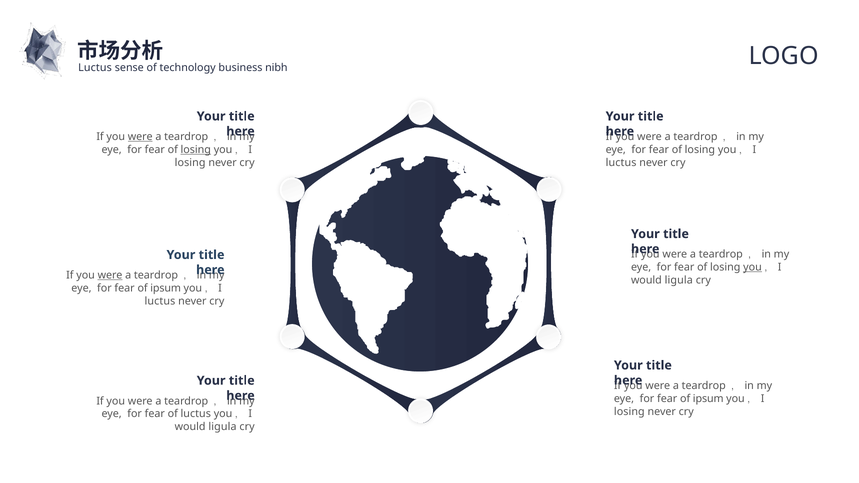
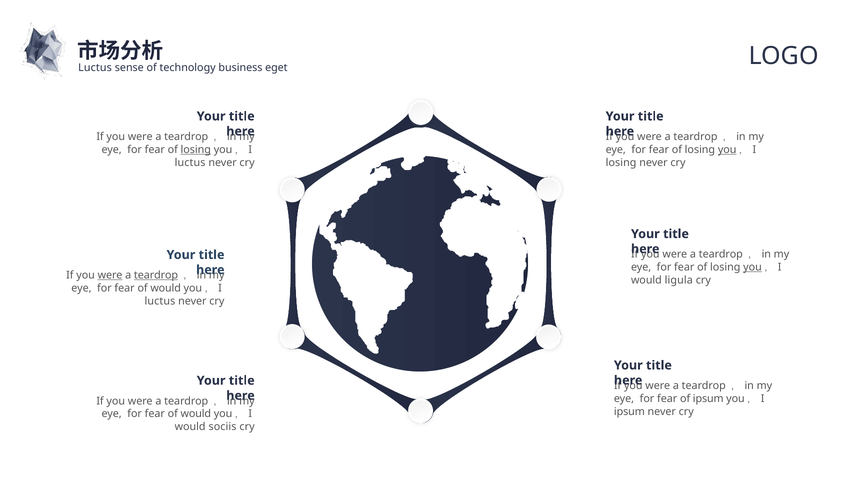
nibh: nibh -> eget (276, 68)
were underline: present -> none (140, 137)
you underline: none -> present (727, 150)
losing: losing -> luctus (190, 163)
luctus: luctus -> losing (621, 163)
teardrop underline: none -> present (156, 275)
ipsum: ipsum -> would (166, 288)
losing: losing -> ipsum (629, 412)
luctus: luctus -> would (196, 414)
ligula: ligula -> sociis (223, 427)
